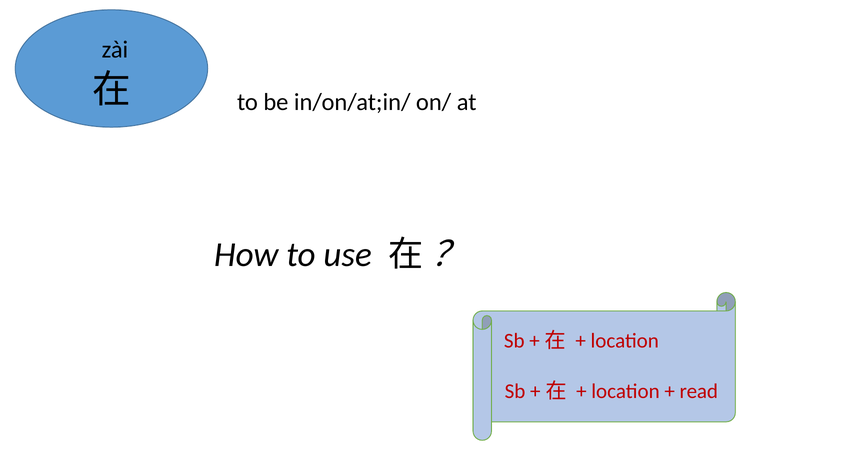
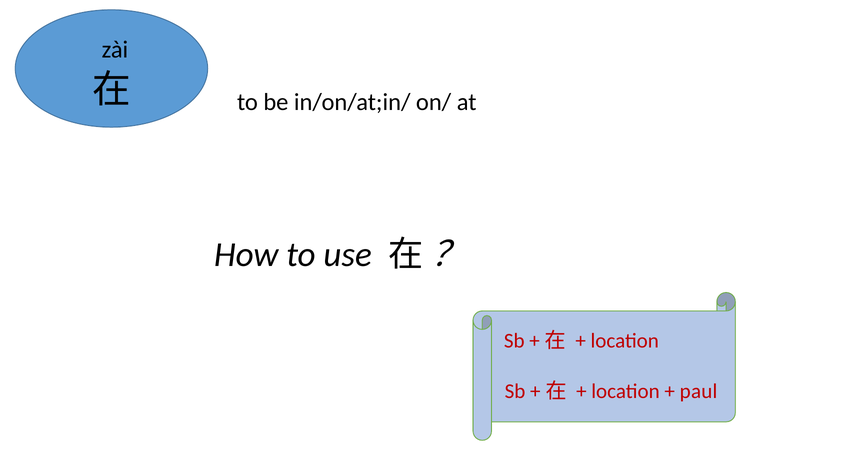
read: read -> paul (699, 391)
